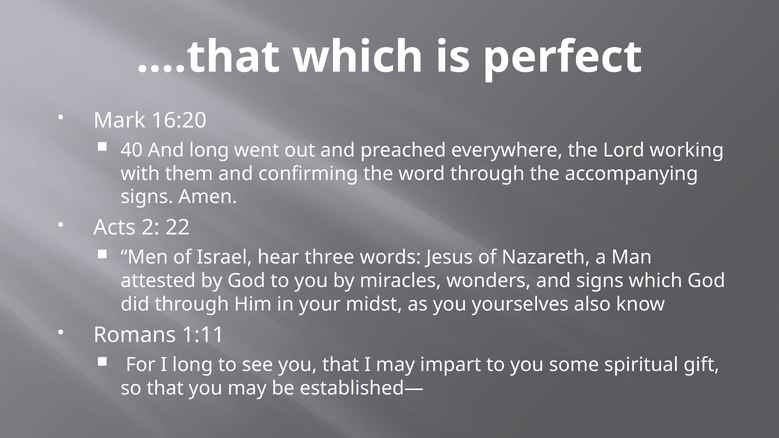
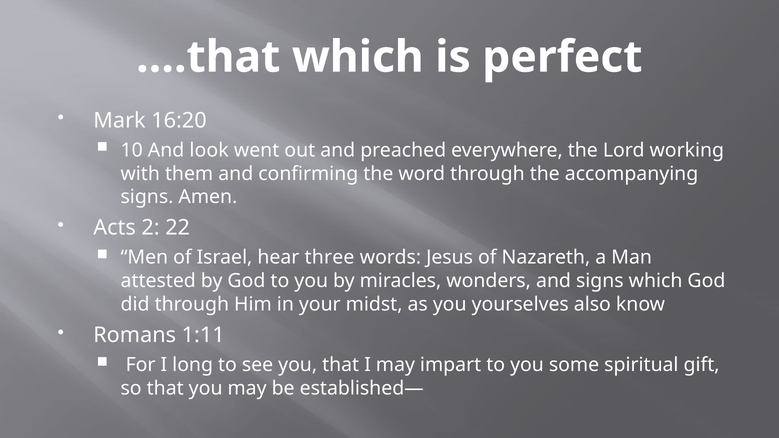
40: 40 -> 10 (132, 150)
And long: long -> look (209, 150)
